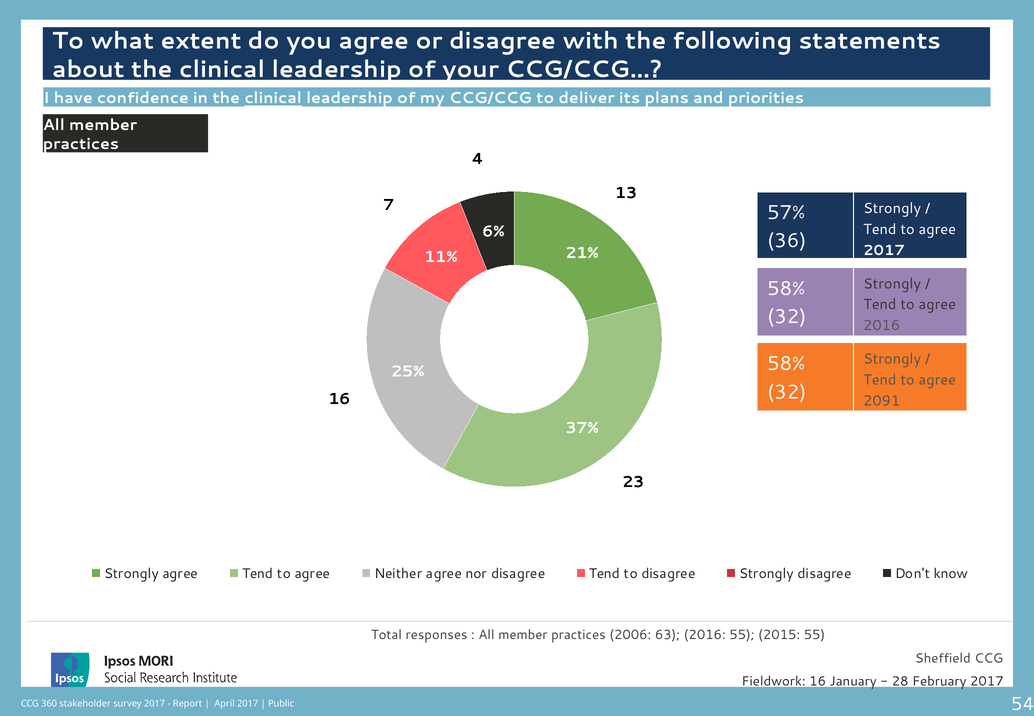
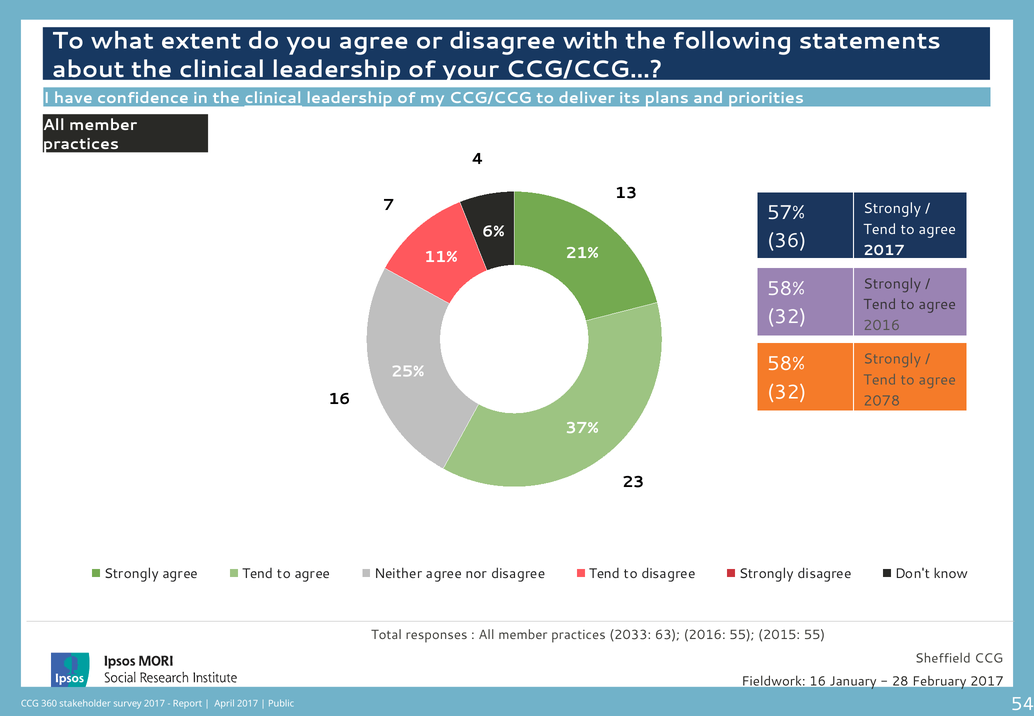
2091: 2091 -> 2078 (882, 401)
2006: 2006 -> 2033 (630, 635)
